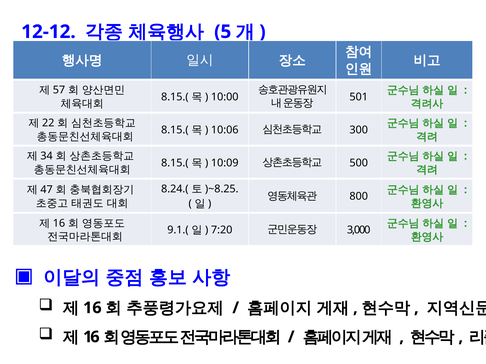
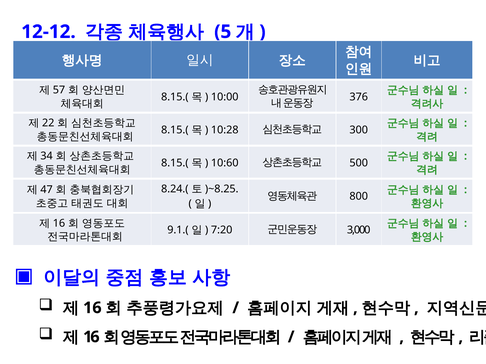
501: 501 -> 376 (359, 97)
10:06: 10:06 -> 10:28 (225, 130)
10:09: 10:09 -> 10:60 (225, 163)
